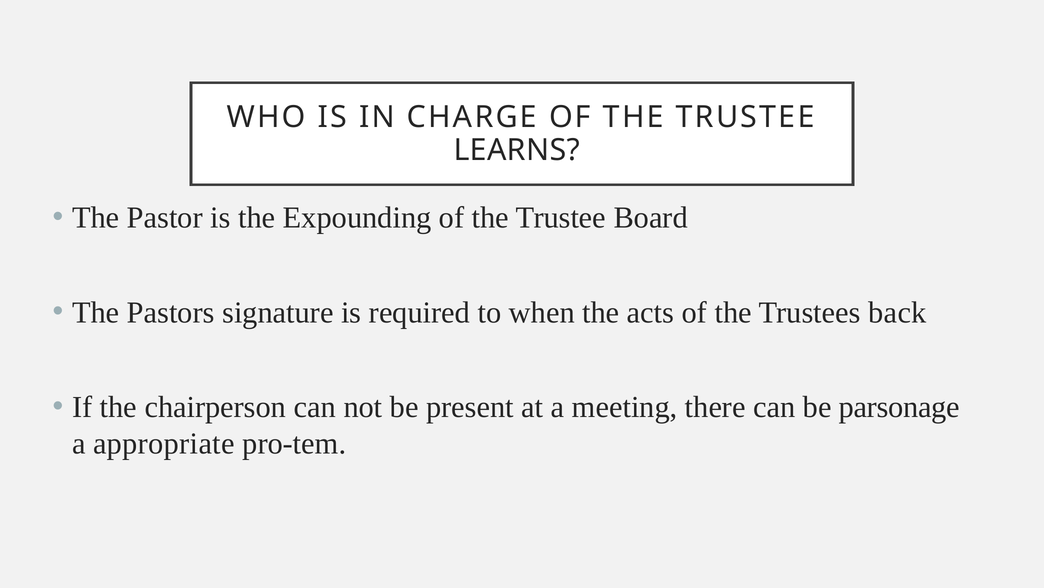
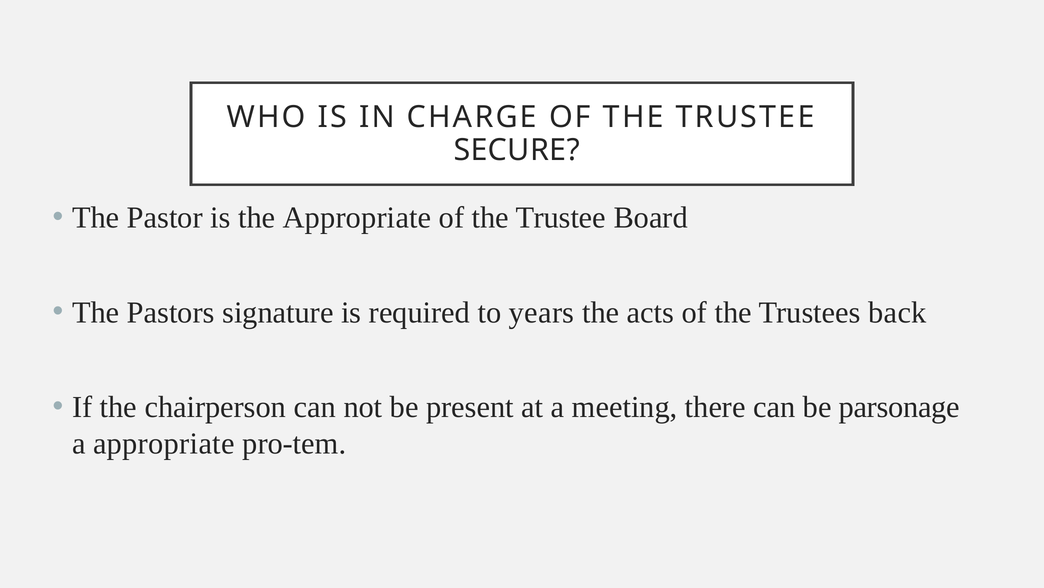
LEARNS: LEARNS -> SECURE (517, 150)
the Expounding: Expounding -> Appropriate (357, 217)
when: when -> years (542, 312)
